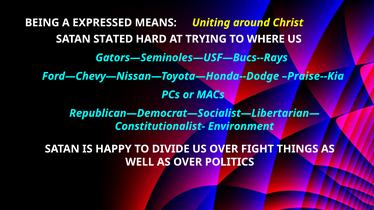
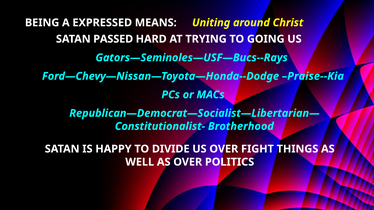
STATED: STATED -> PASSED (113, 39)
WHERE: WHERE -> GOING (266, 39)
Environment: Environment -> Brotherhood (241, 127)
